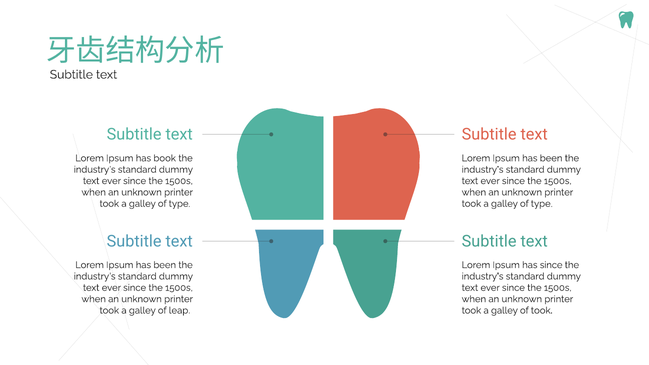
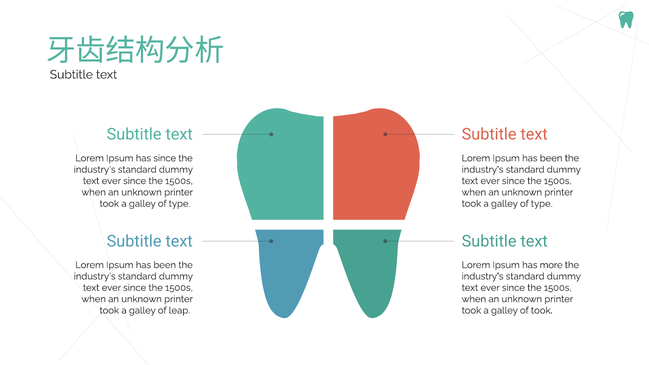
has book: book -> since (165, 158)
has since: since -> more (551, 265)
